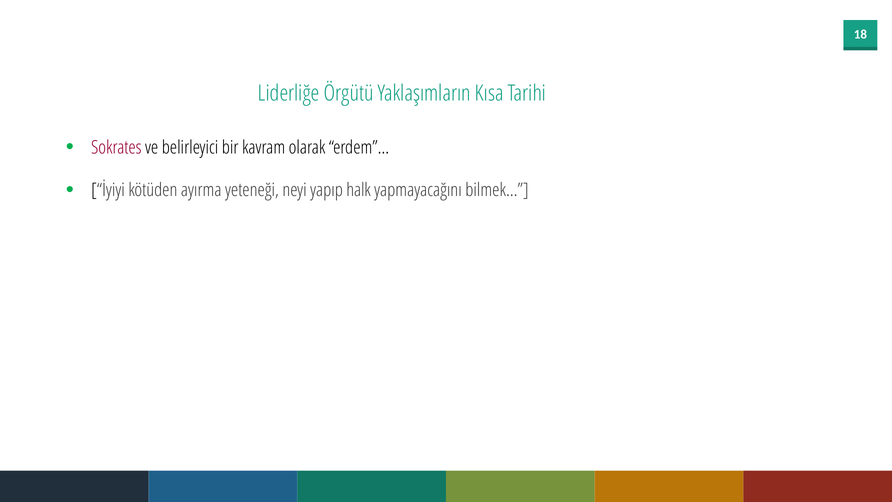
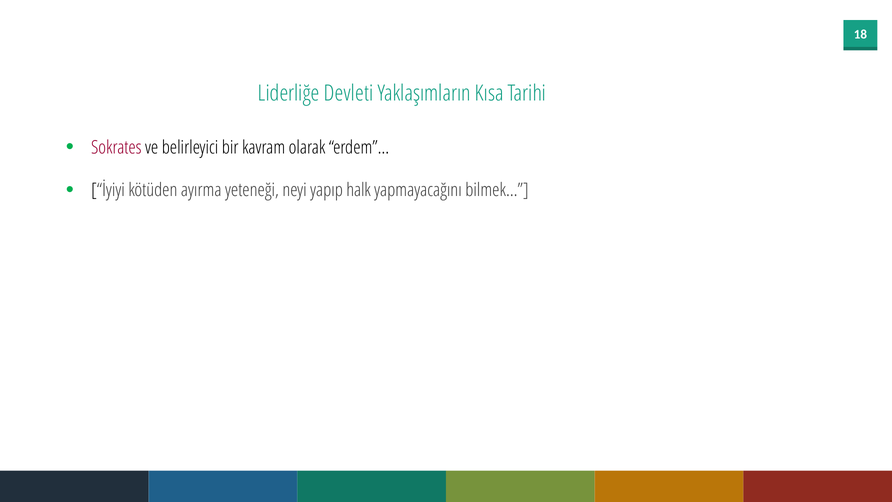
Örgütü: Örgütü -> Devleti (348, 93)
